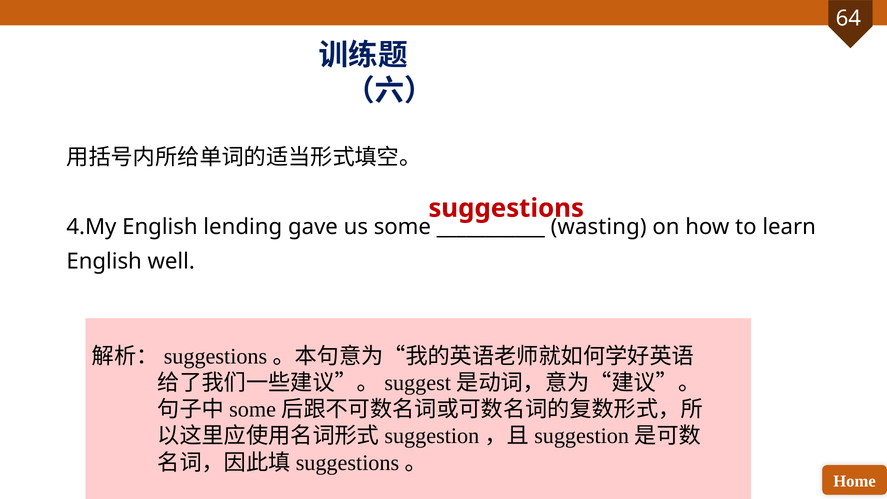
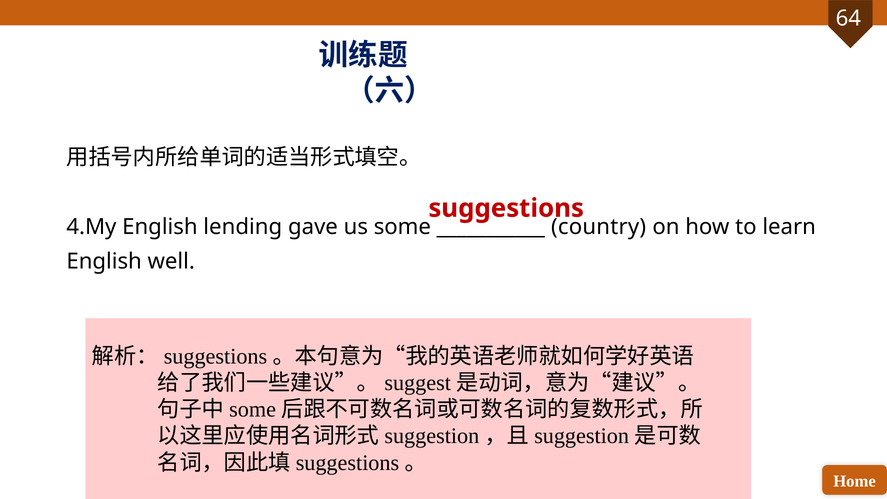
wasting: wasting -> country (599, 227)
